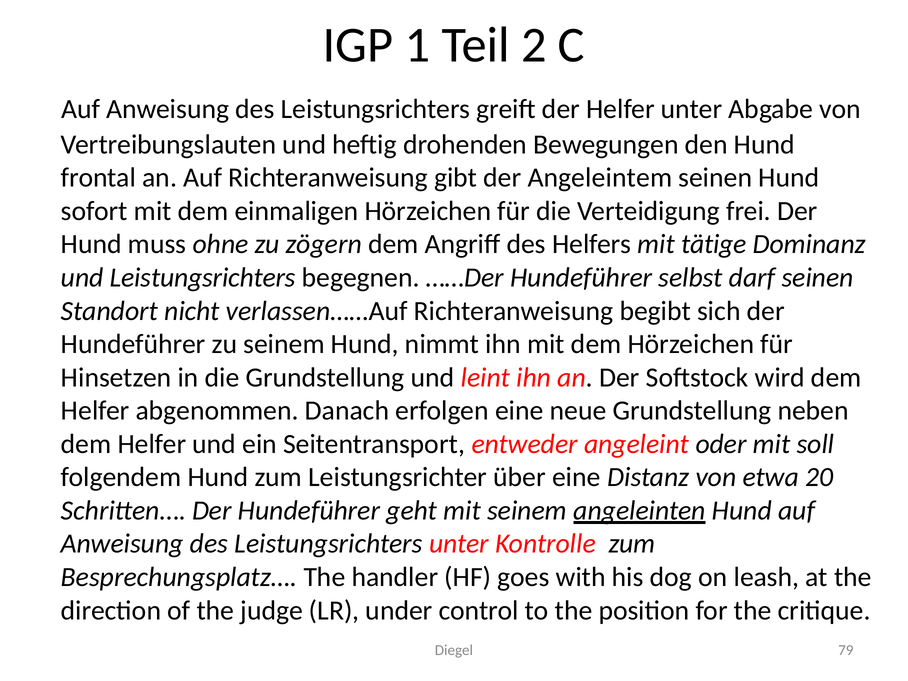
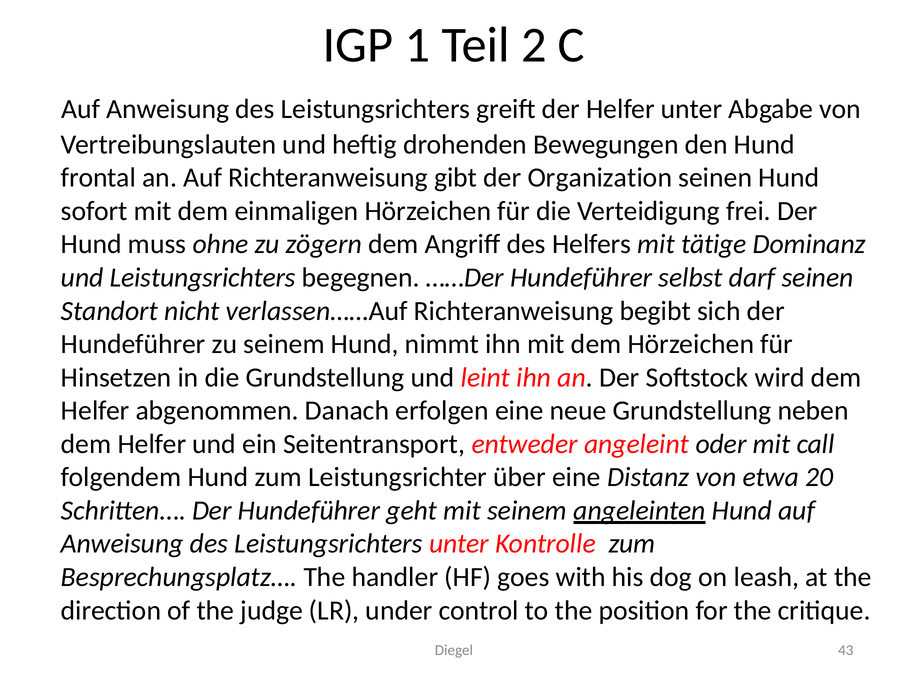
Angeleintem: Angeleintem -> Organization (600, 178)
soll: soll -> call (815, 444)
79: 79 -> 43 (846, 650)
